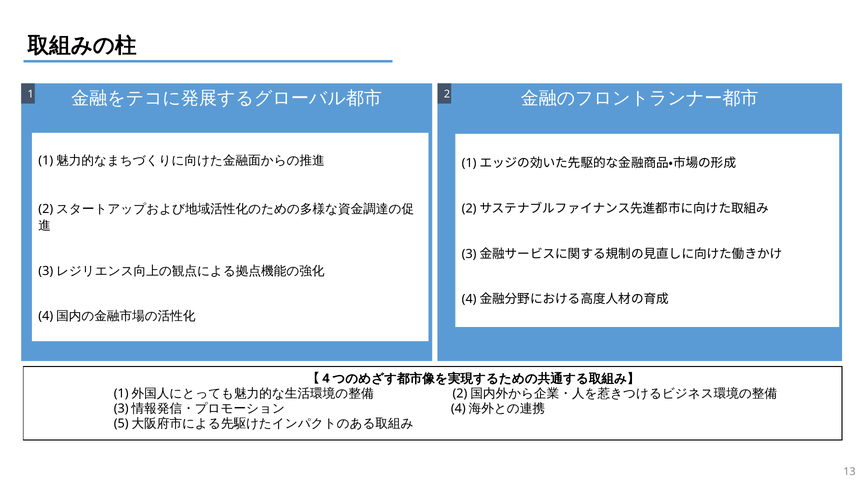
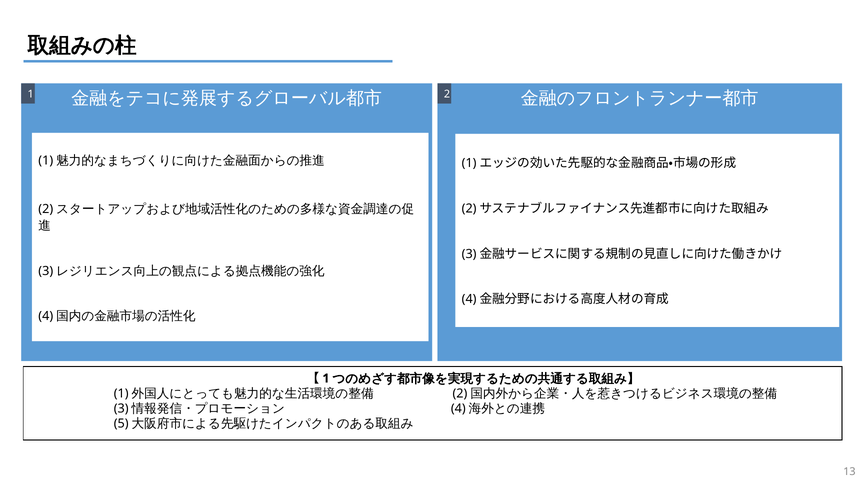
4: 4 -> 1 (326, 378)
